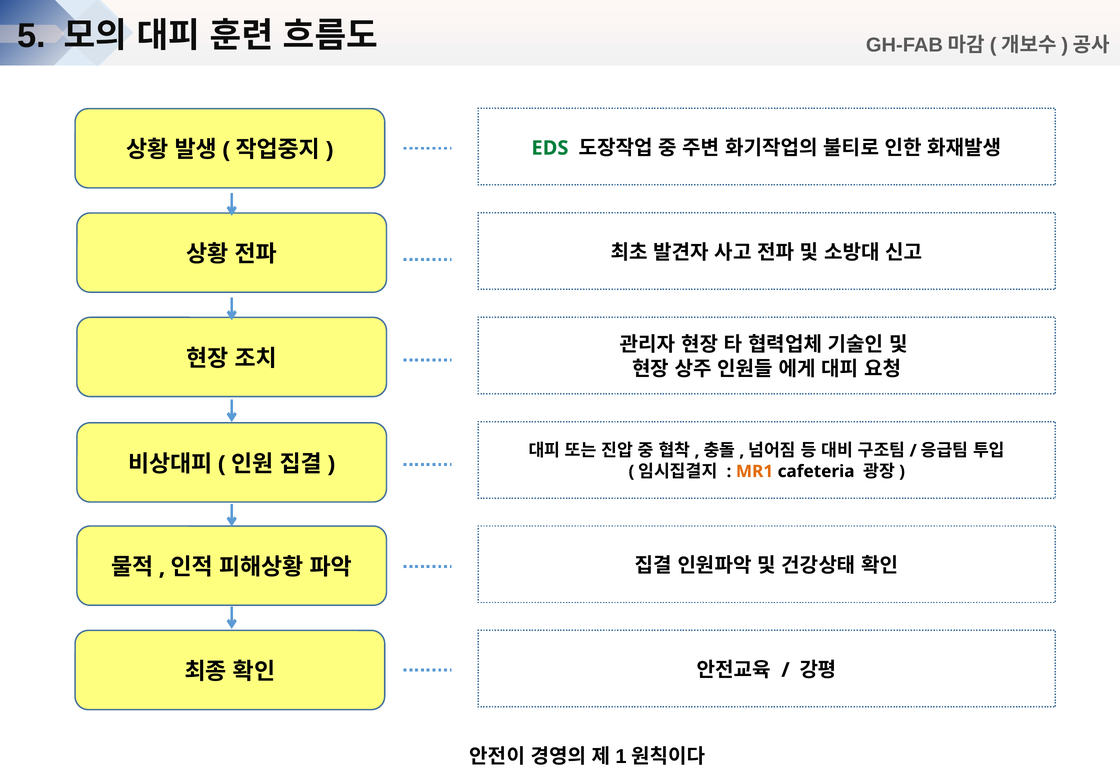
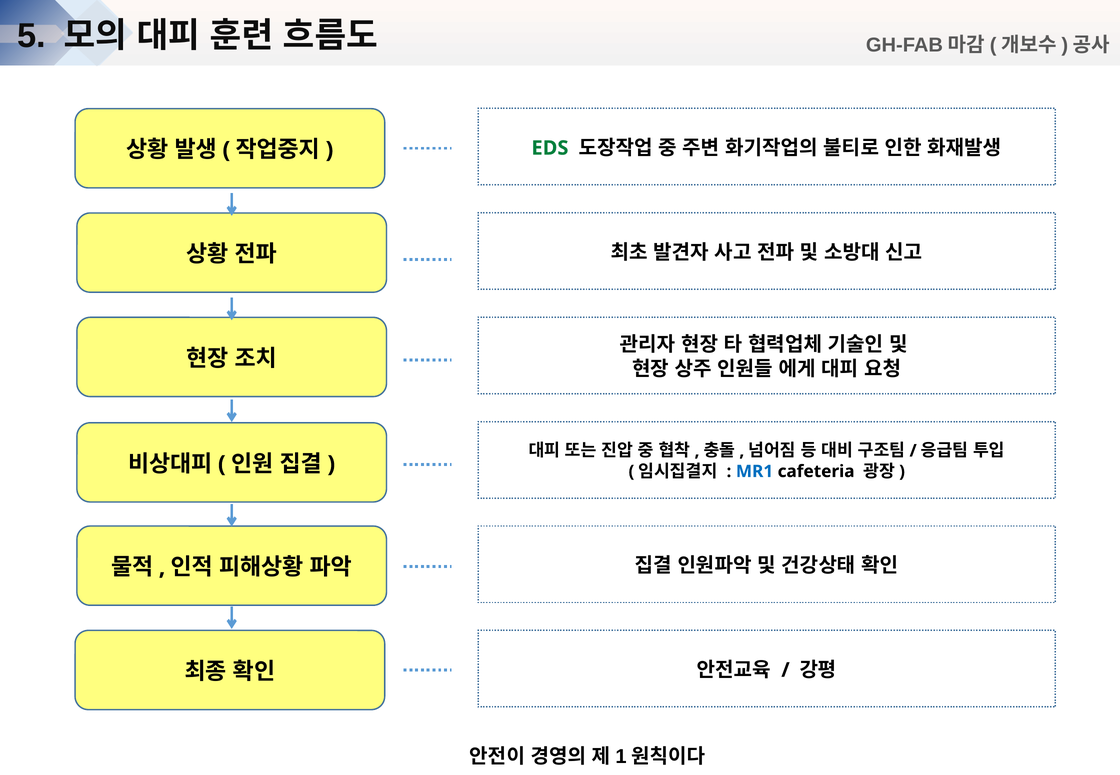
MR1 colour: orange -> blue (755, 472)
